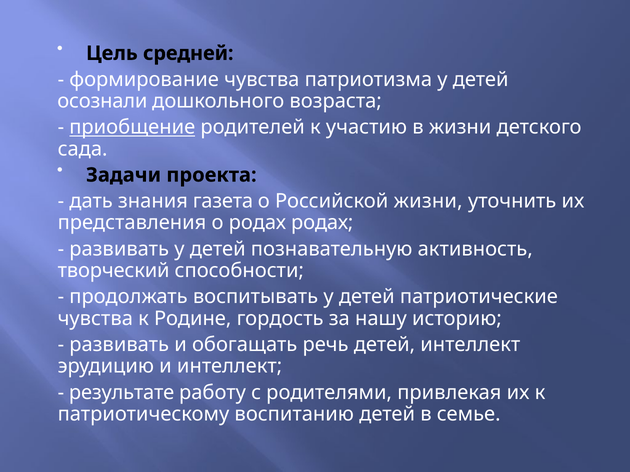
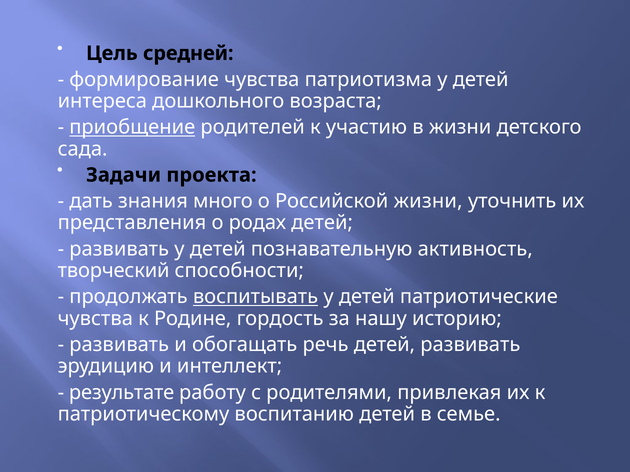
осознали: осознали -> интереса (102, 101)
газета: газета -> много (223, 201)
родах родах: родах -> детей (322, 223)
воспитывать underline: none -> present (256, 297)
детей интеллект: интеллект -> развивать (470, 345)
